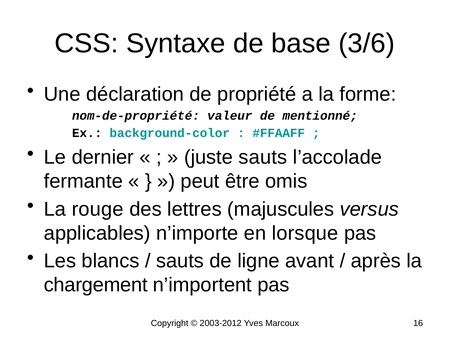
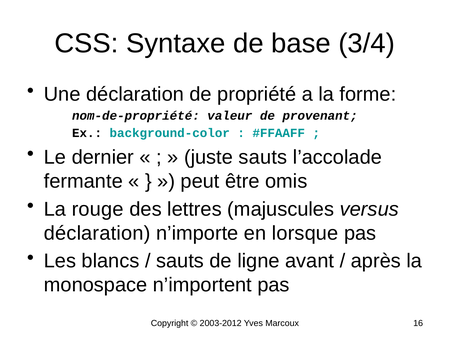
3/6: 3/6 -> 3/4 (367, 44)
mentionné: mentionné -> provenant (320, 116)
applicables: applicables -> déclaration (97, 233)
chargement: chargement -> monospace (96, 285)
